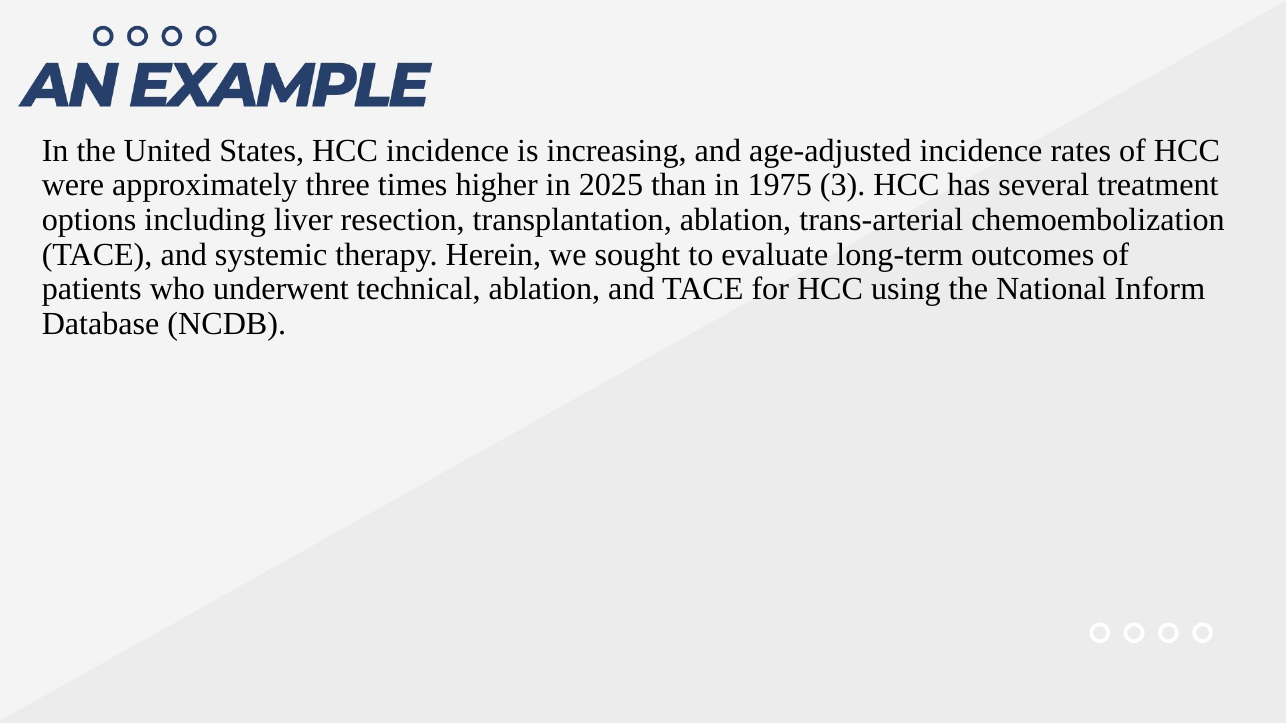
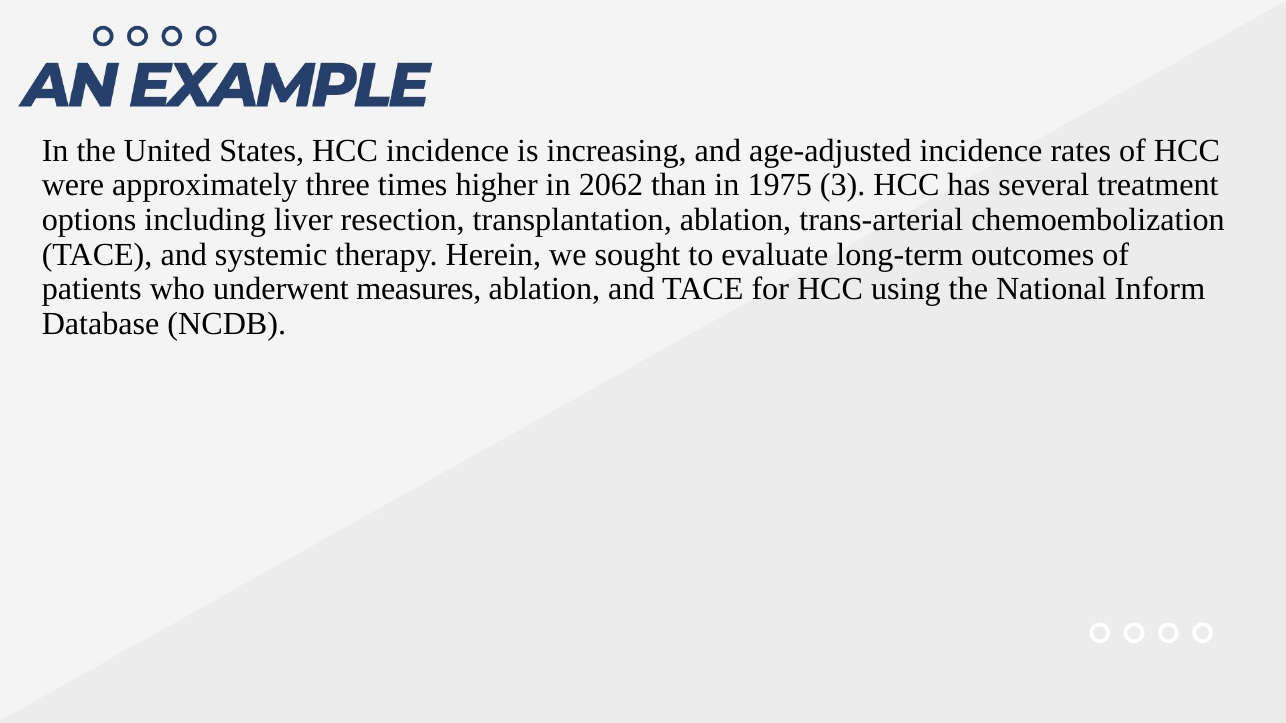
2025: 2025 -> 2062 (611, 185)
technical: technical -> measures (419, 289)
